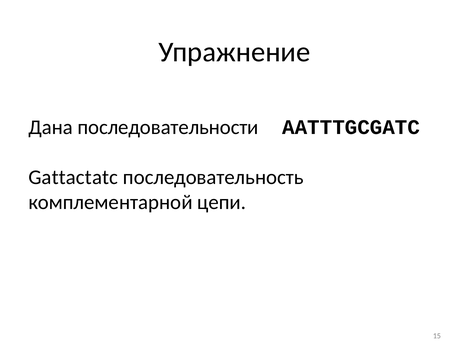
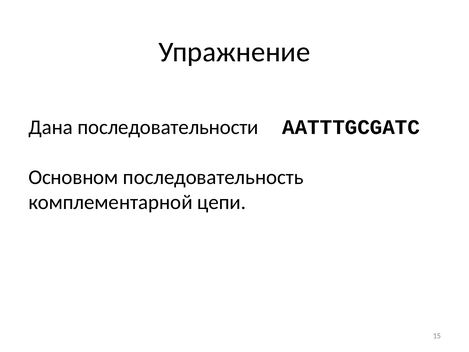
Gattactatc: Gattactatc -> Основном (73, 177)
